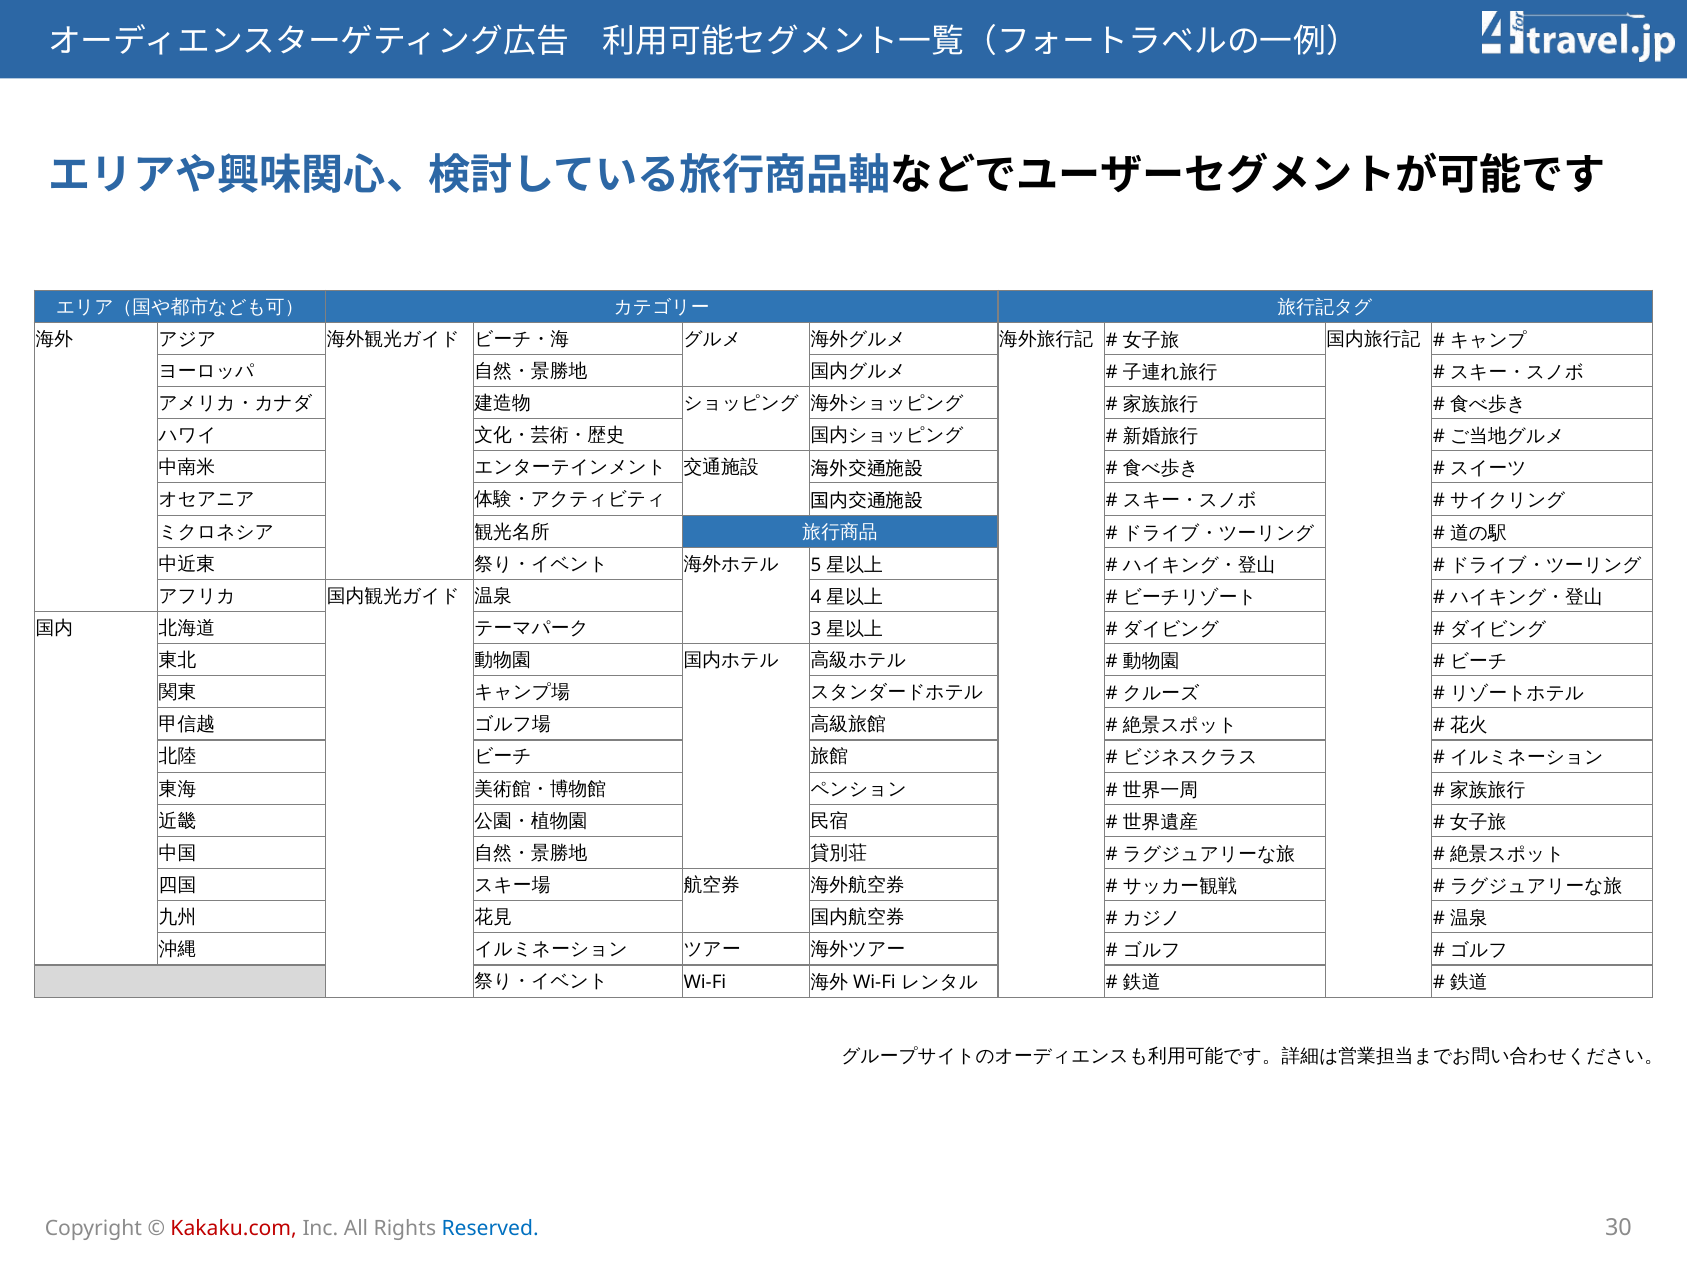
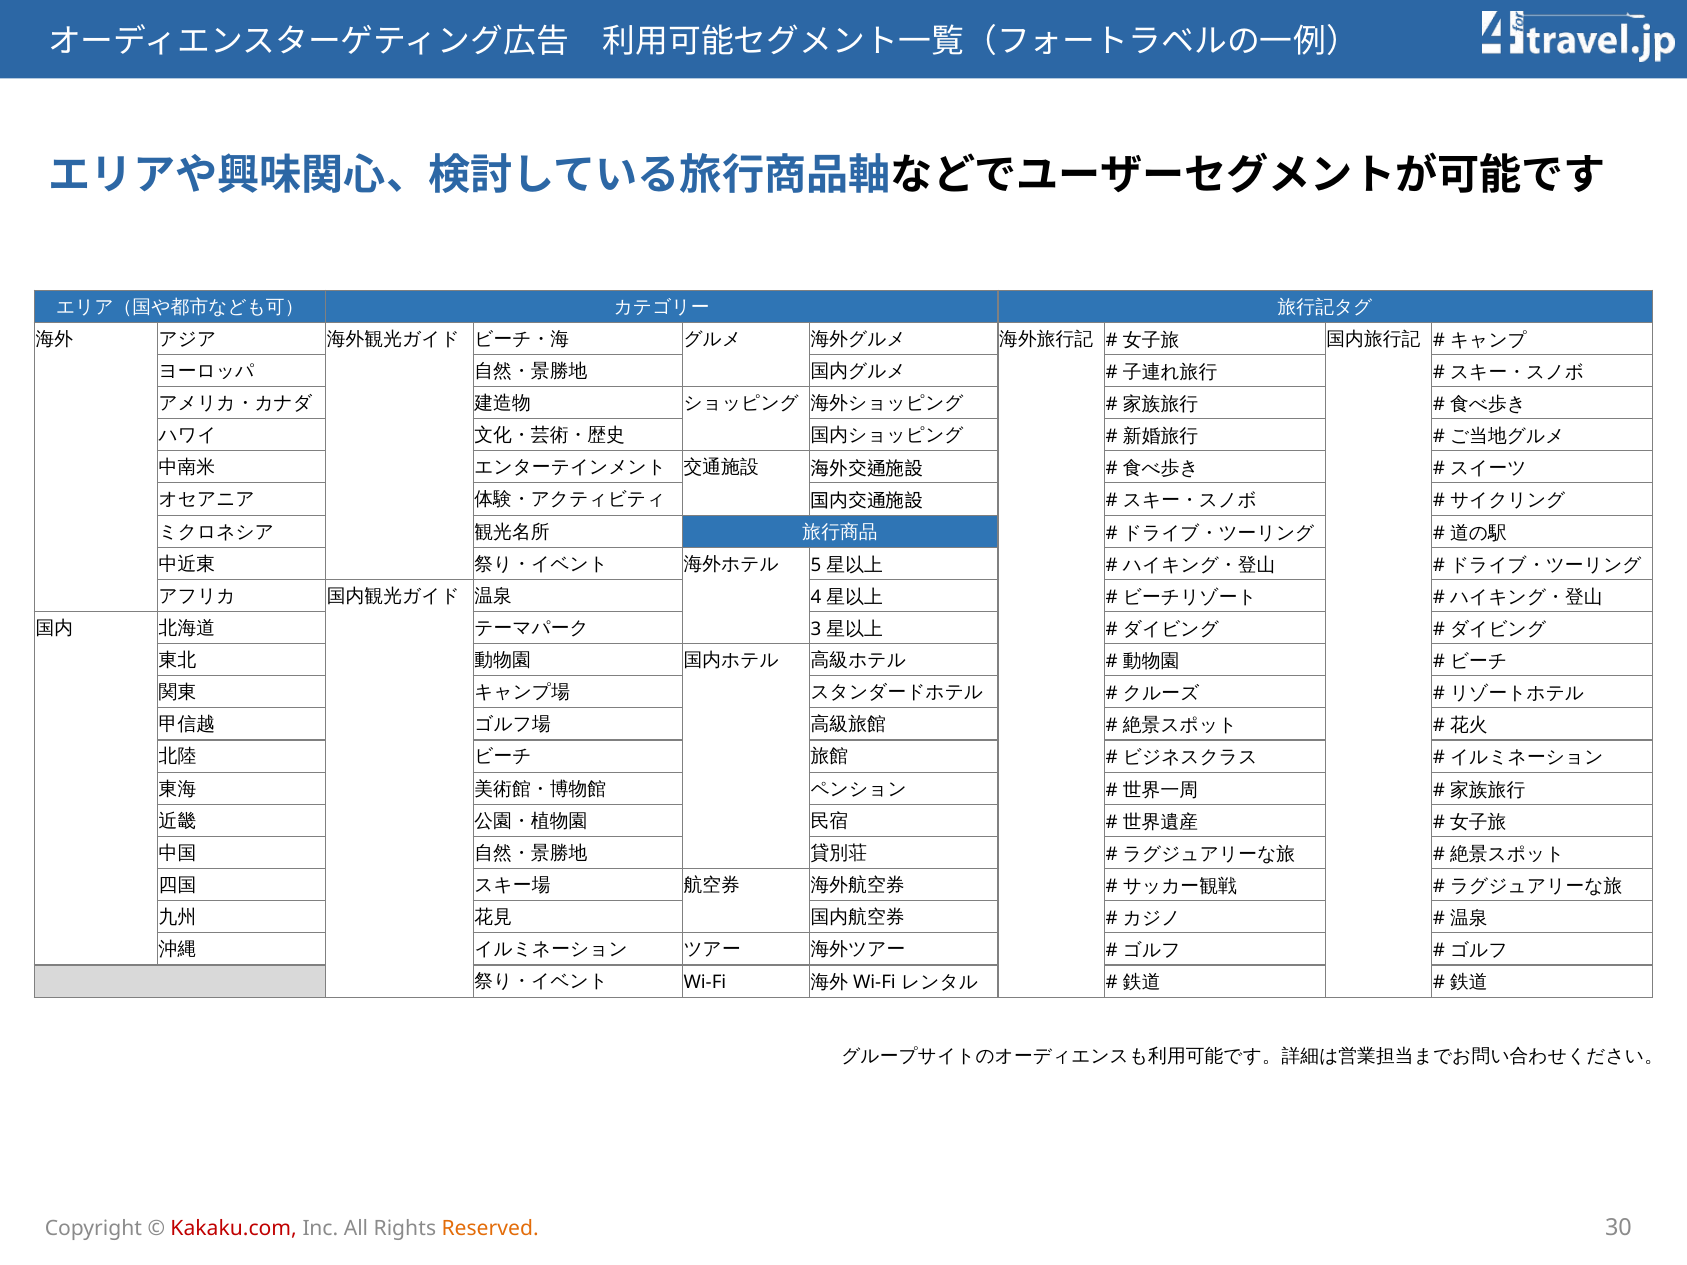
Reserved colour: blue -> orange (490, 1228)
